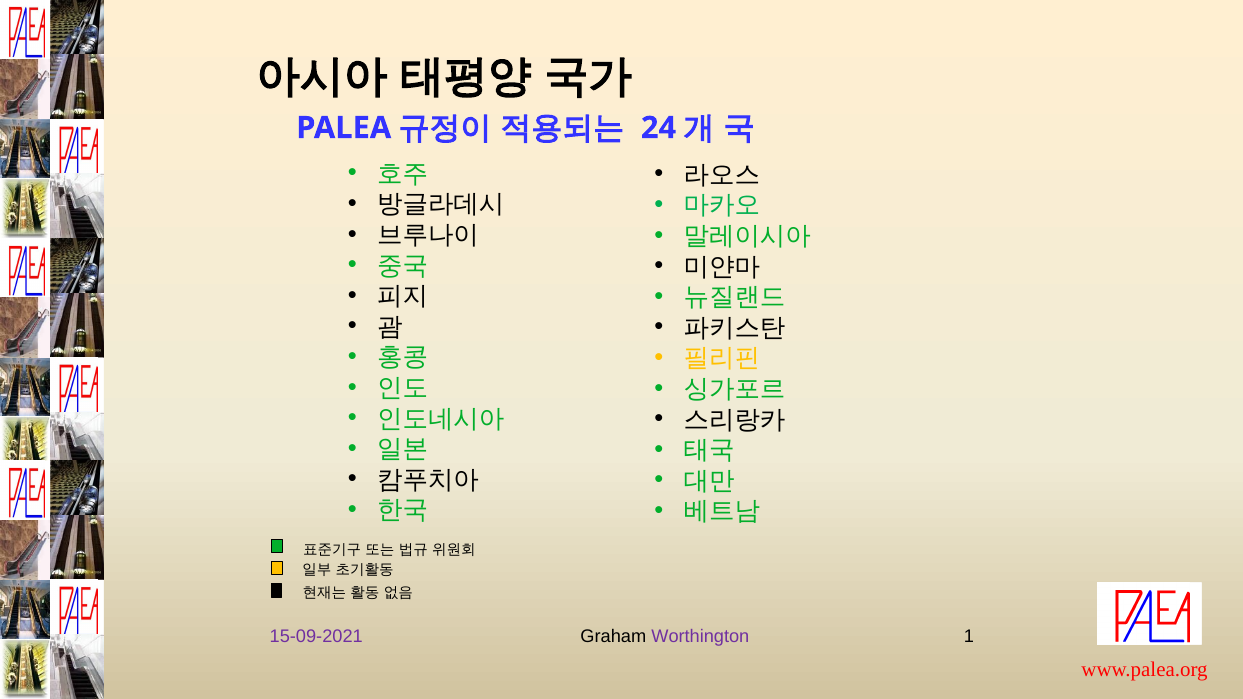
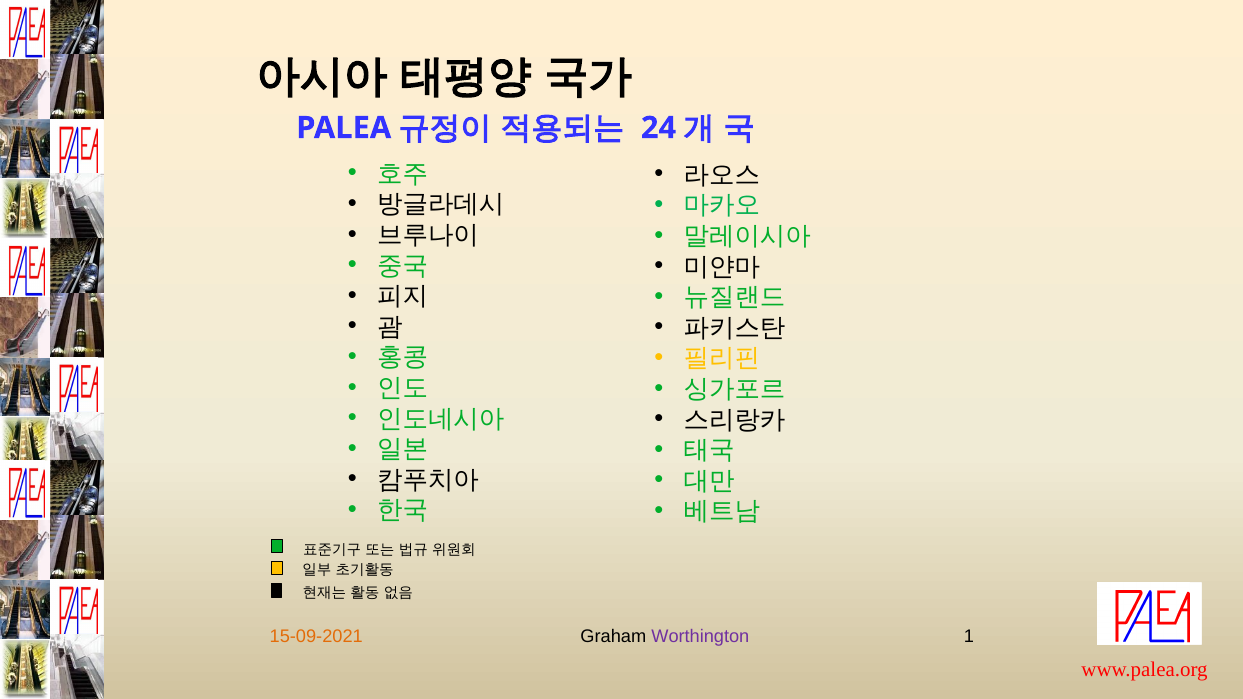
15-09-2021 colour: purple -> orange (316, 636)
